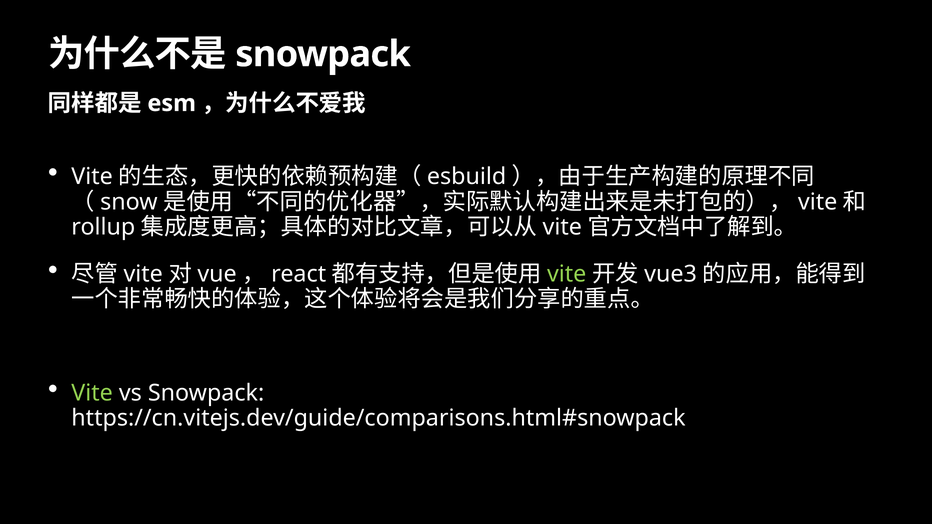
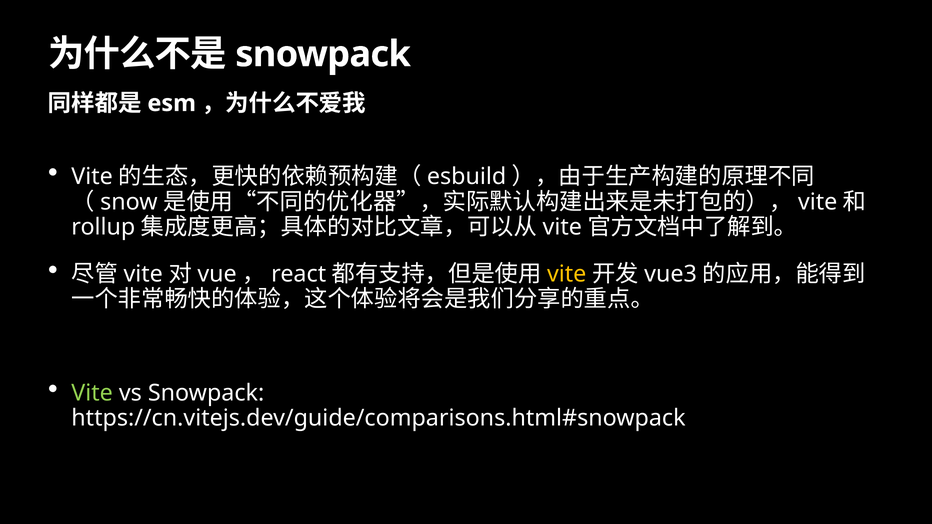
vite colour: light green -> yellow (567, 274)
